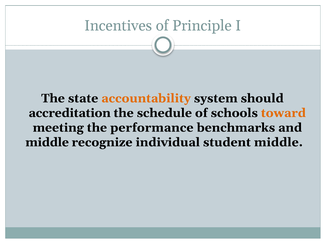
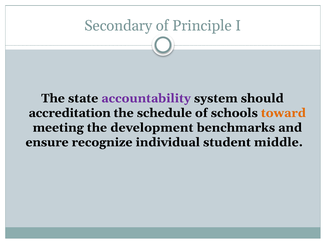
Incentives: Incentives -> Secondary (118, 26)
accountability colour: orange -> purple (146, 99)
performance: performance -> development (152, 128)
middle: middle -> ensure (47, 143)
